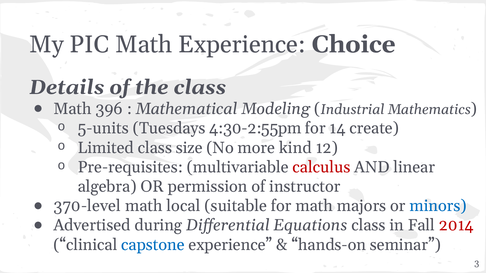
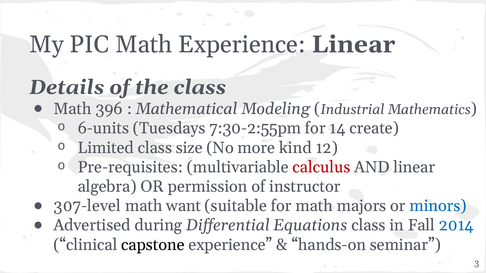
Experience Choice: Choice -> Linear (353, 44)
5-units: 5-units -> 6-units (103, 128)
4:30-2:55pm: 4:30-2:55pm -> 7:30-2:55pm (255, 128)
370-level: 370-level -> 307-level (87, 206)
local: local -> want (184, 206)
2014 colour: red -> blue (456, 226)
capstone colour: blue -> black (153, 245)
